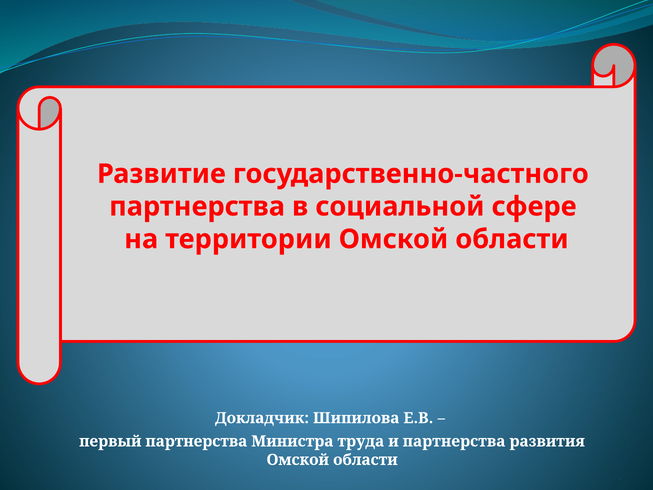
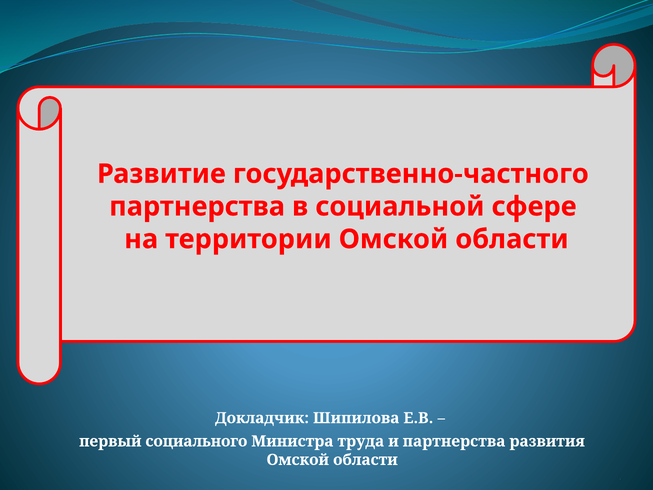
первый партнерства: партнерства -> социального (196, 441)
